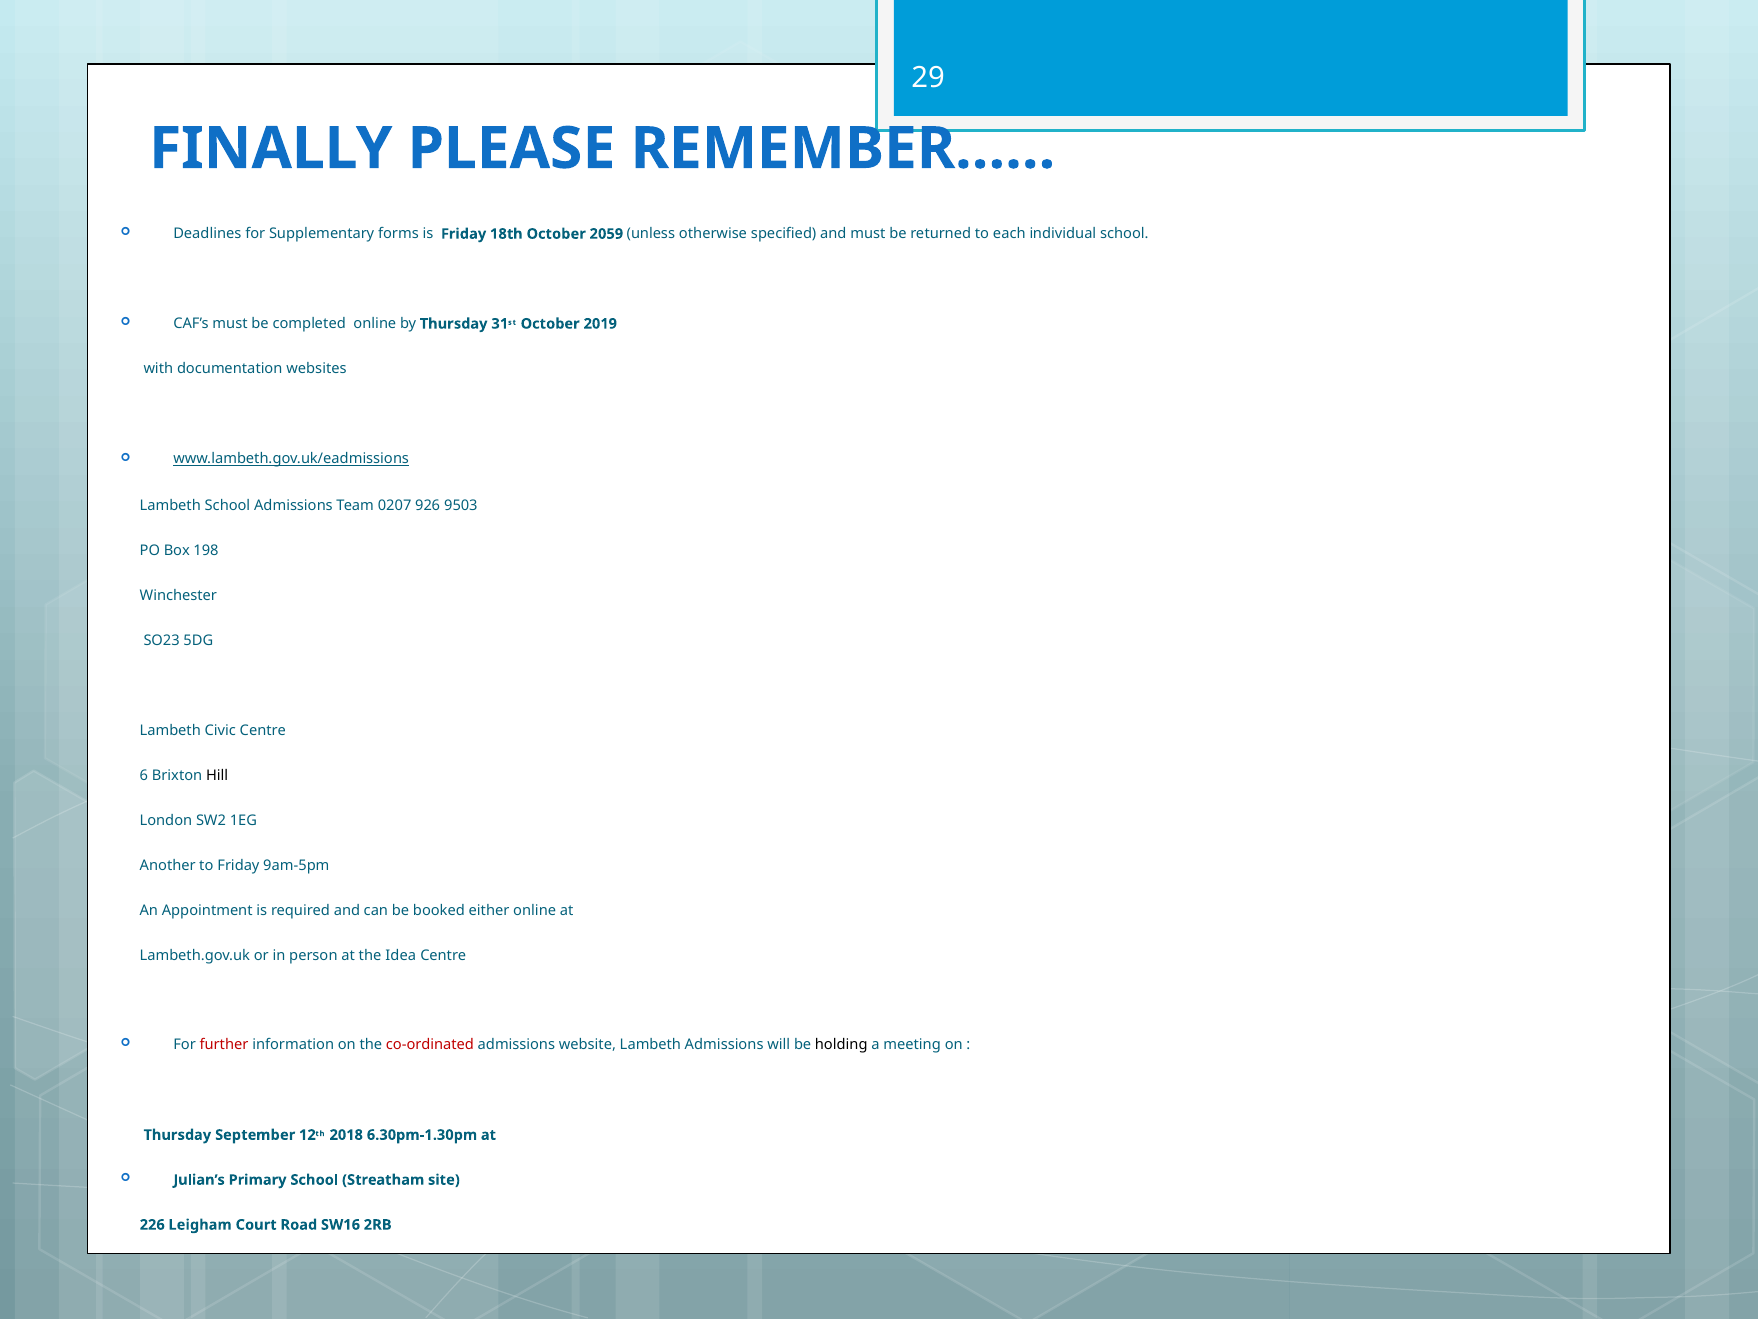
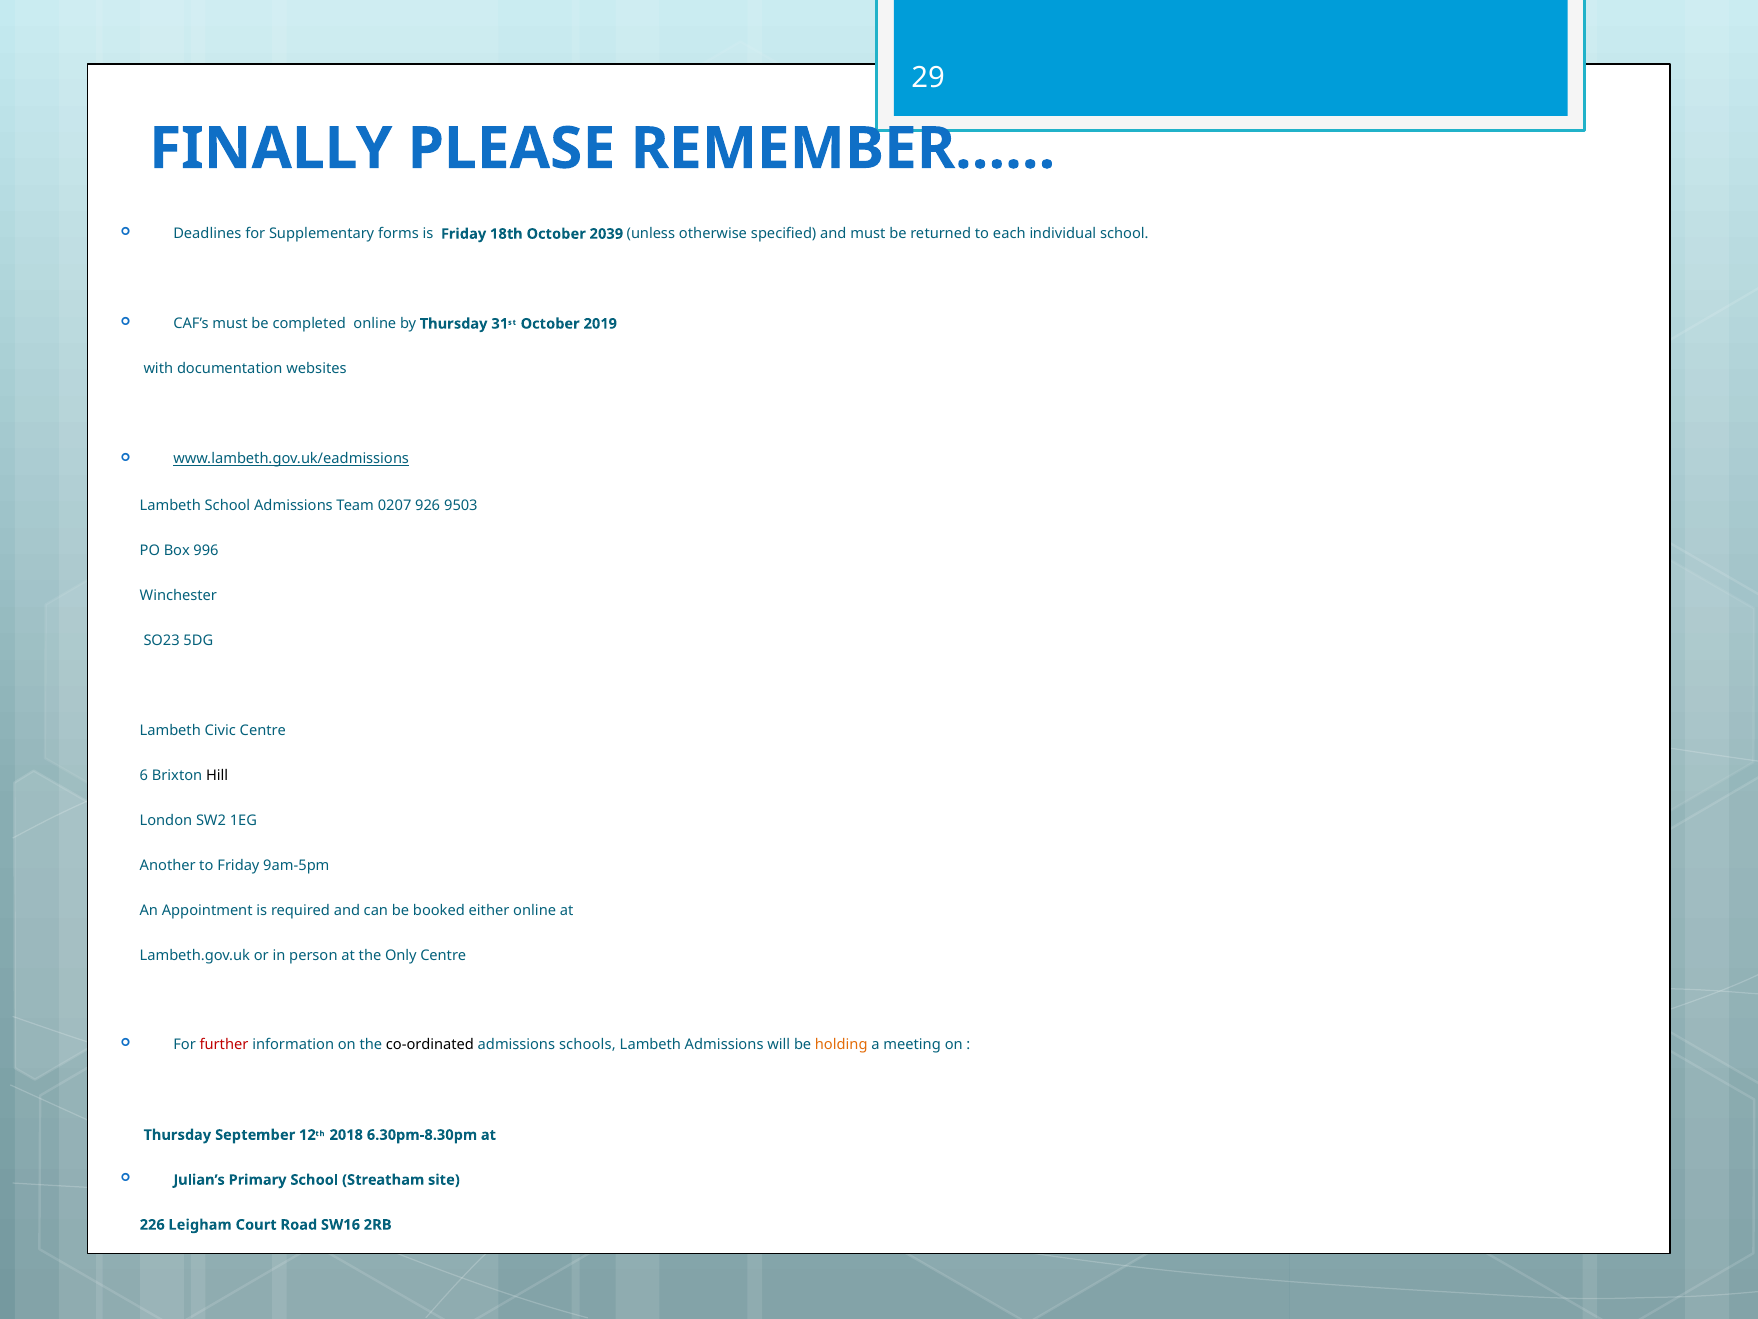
2059: 2059 -> 2039 (606, 234)
198: 198 -> 996 (206, 551)
Idea: Idea -> Only (401, 955)
co-ordinated colour: red -> black (430, 1045)
website: website -> schools (587, 1045)
holding colour: black -> orange (841, 1045)
6.30pm-1.30pm: 6.30pm-1.30pm -> 6.30pm-8.30pm (422, 1135)
